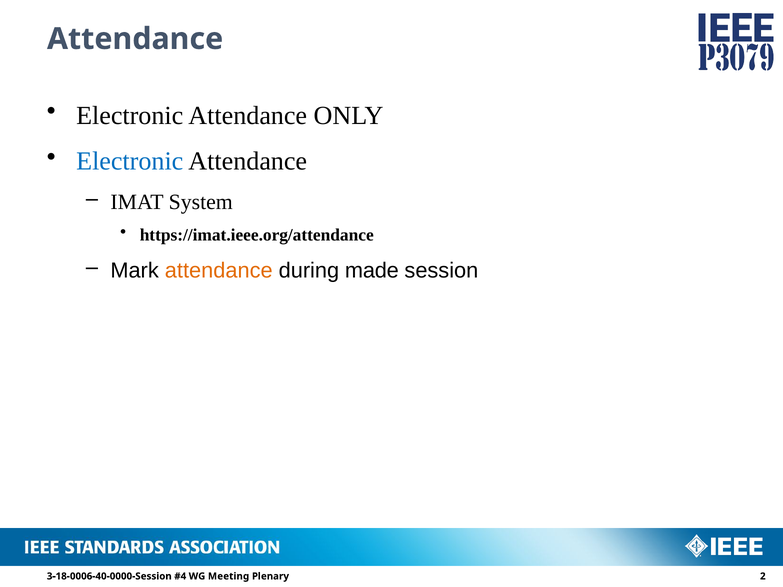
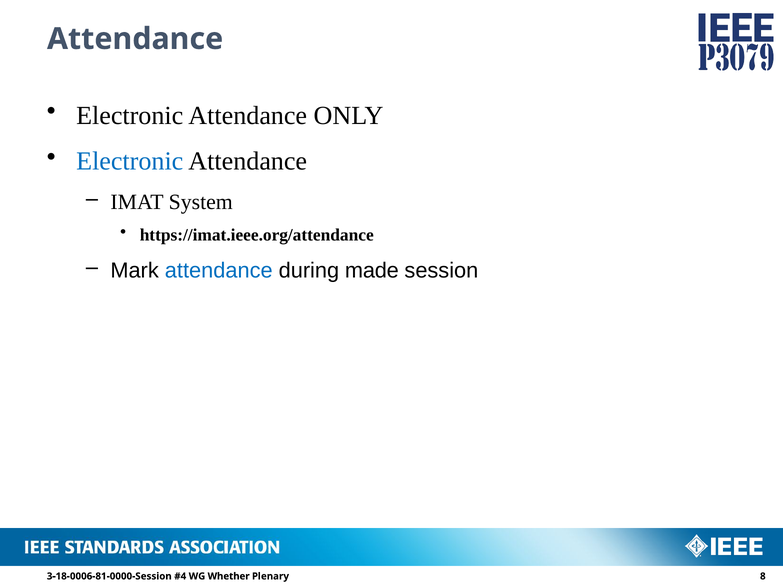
attendance colour: orange -> blue (219, 271)
3-18-0006-40-0000-Session: 3-18-0006-40-0000-Session -> 3-18-0006-81-0000-Session (109, 576)
Meeting: Meeting -> Whether (229, 576)
2: 2 -> 8 (763, 576)
